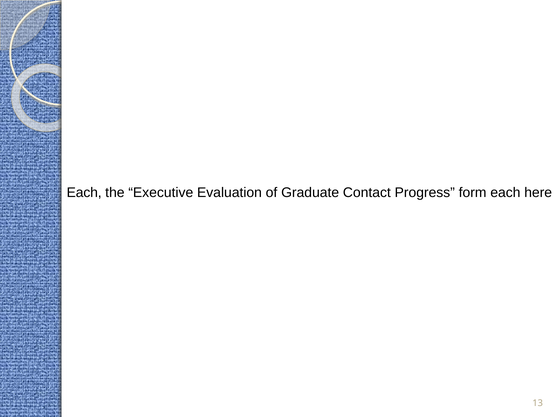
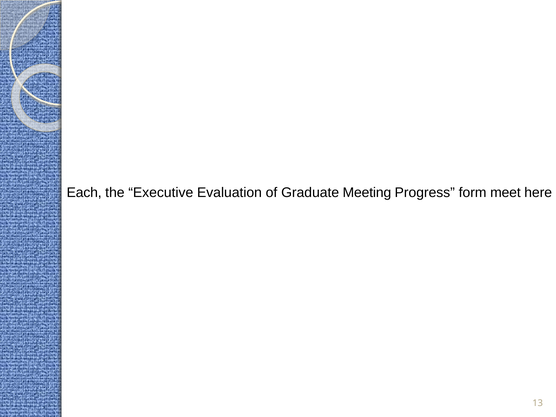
Contact: Contact -> Meeting (367, 193)
form each: each -> meet (505, 193)
